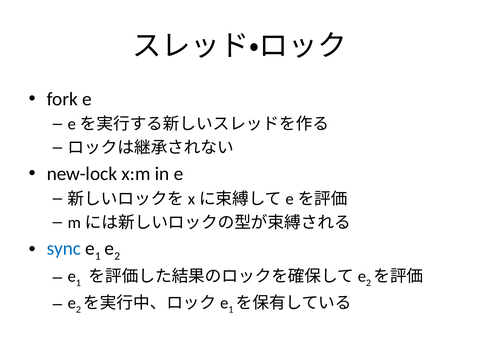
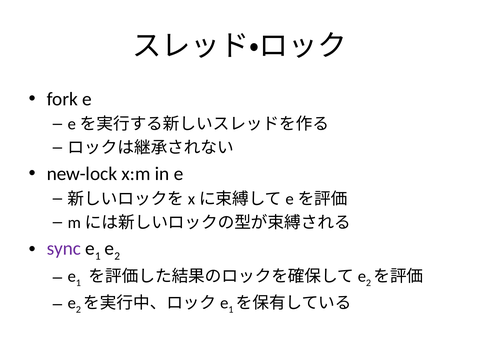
sync colour: blue -> purple (64, 249)
